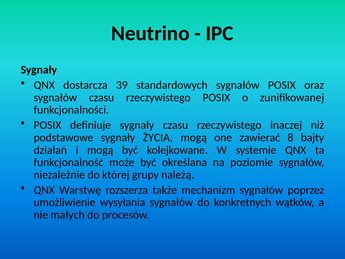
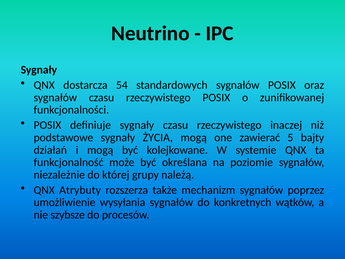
39: 39 -> 54 (122, 85)
8: 8 -> 5 (290, 137)
Warstwę: Warstwę -> Atrybuty (80, 190)
małych: małych -> szybsze (68, 215)
